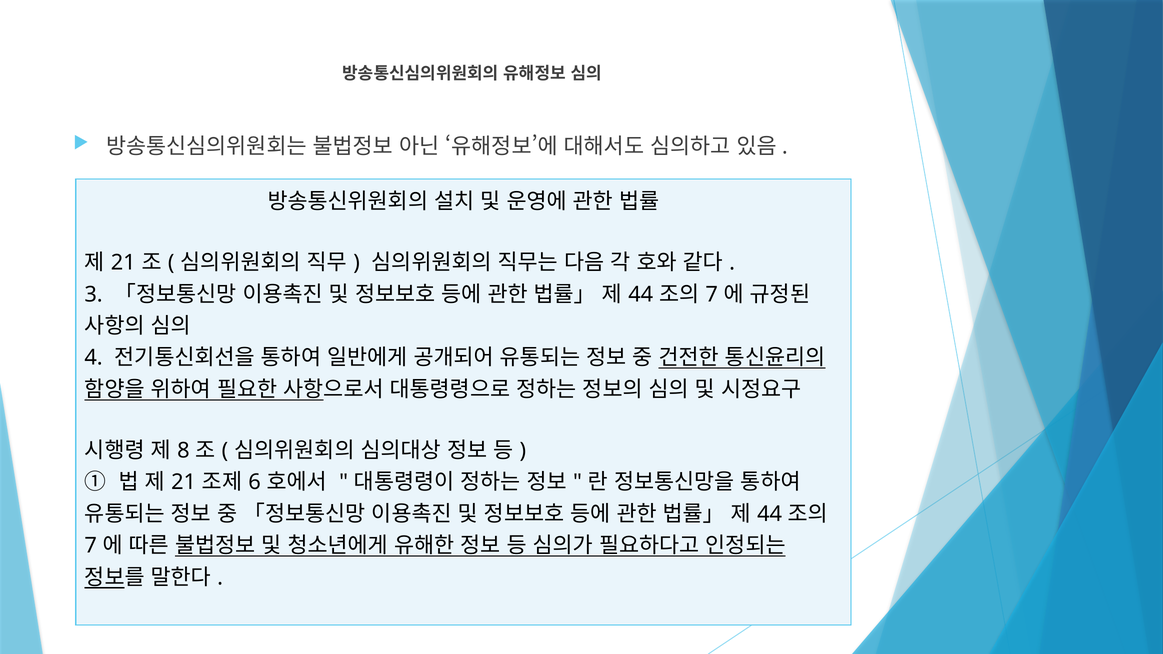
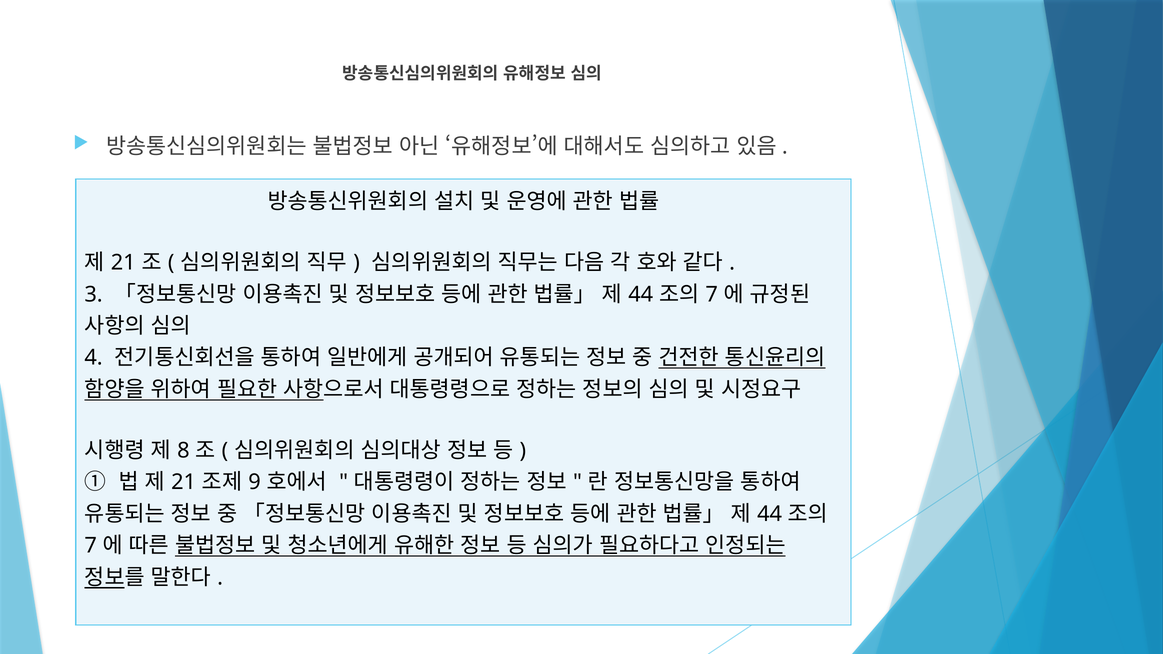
6: 6 -> 9 (255, 482)
